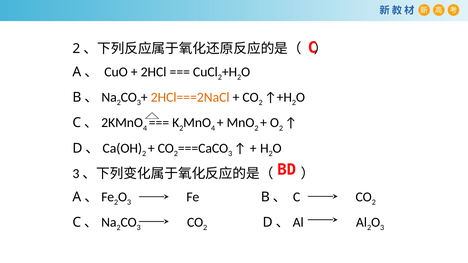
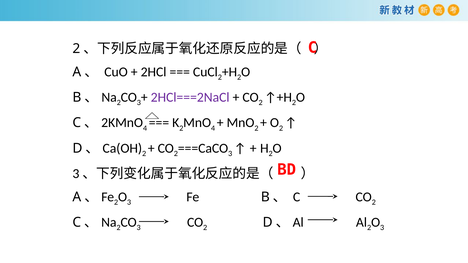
2HCl===2NaCl colour: orange -> purple (190, 97)
